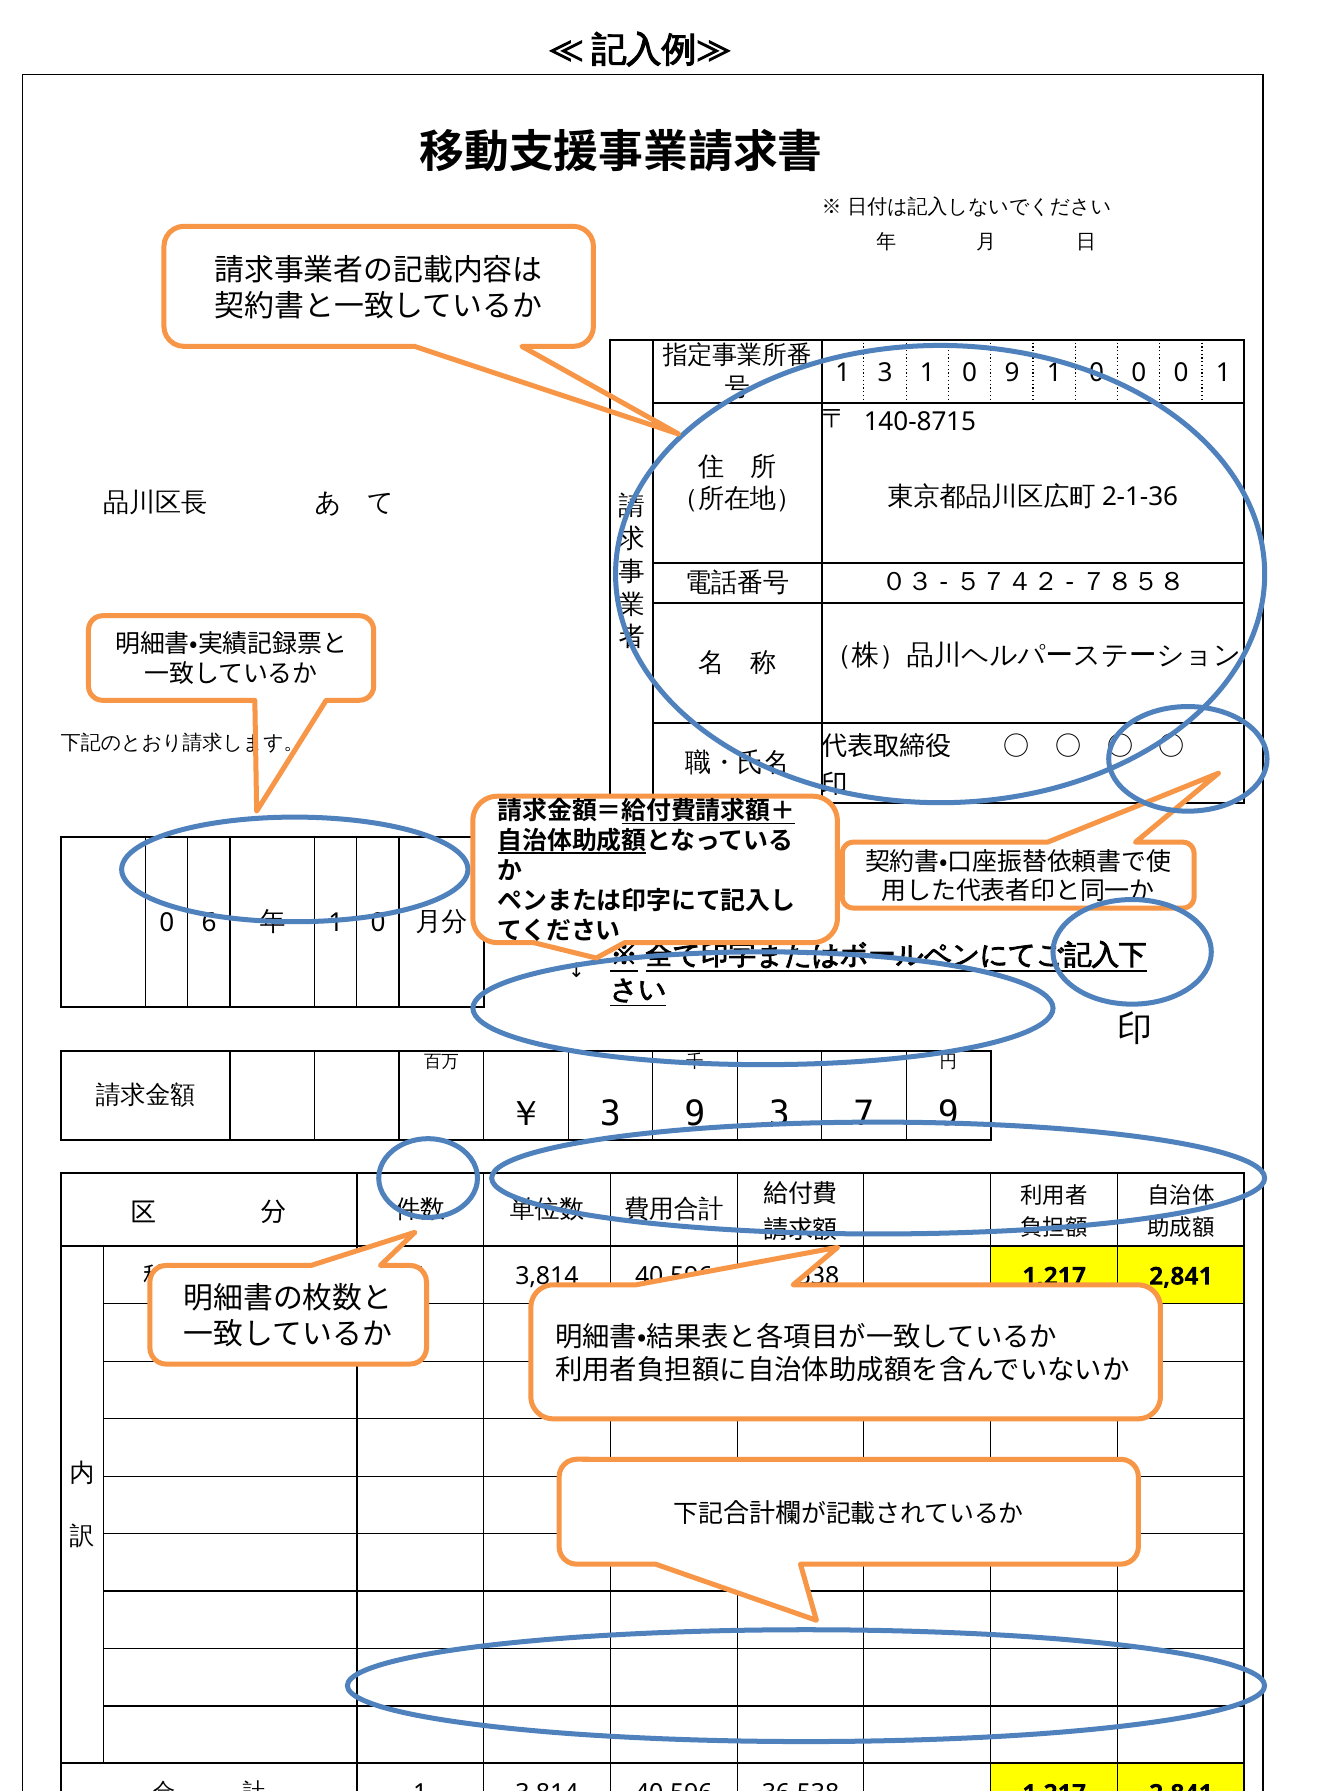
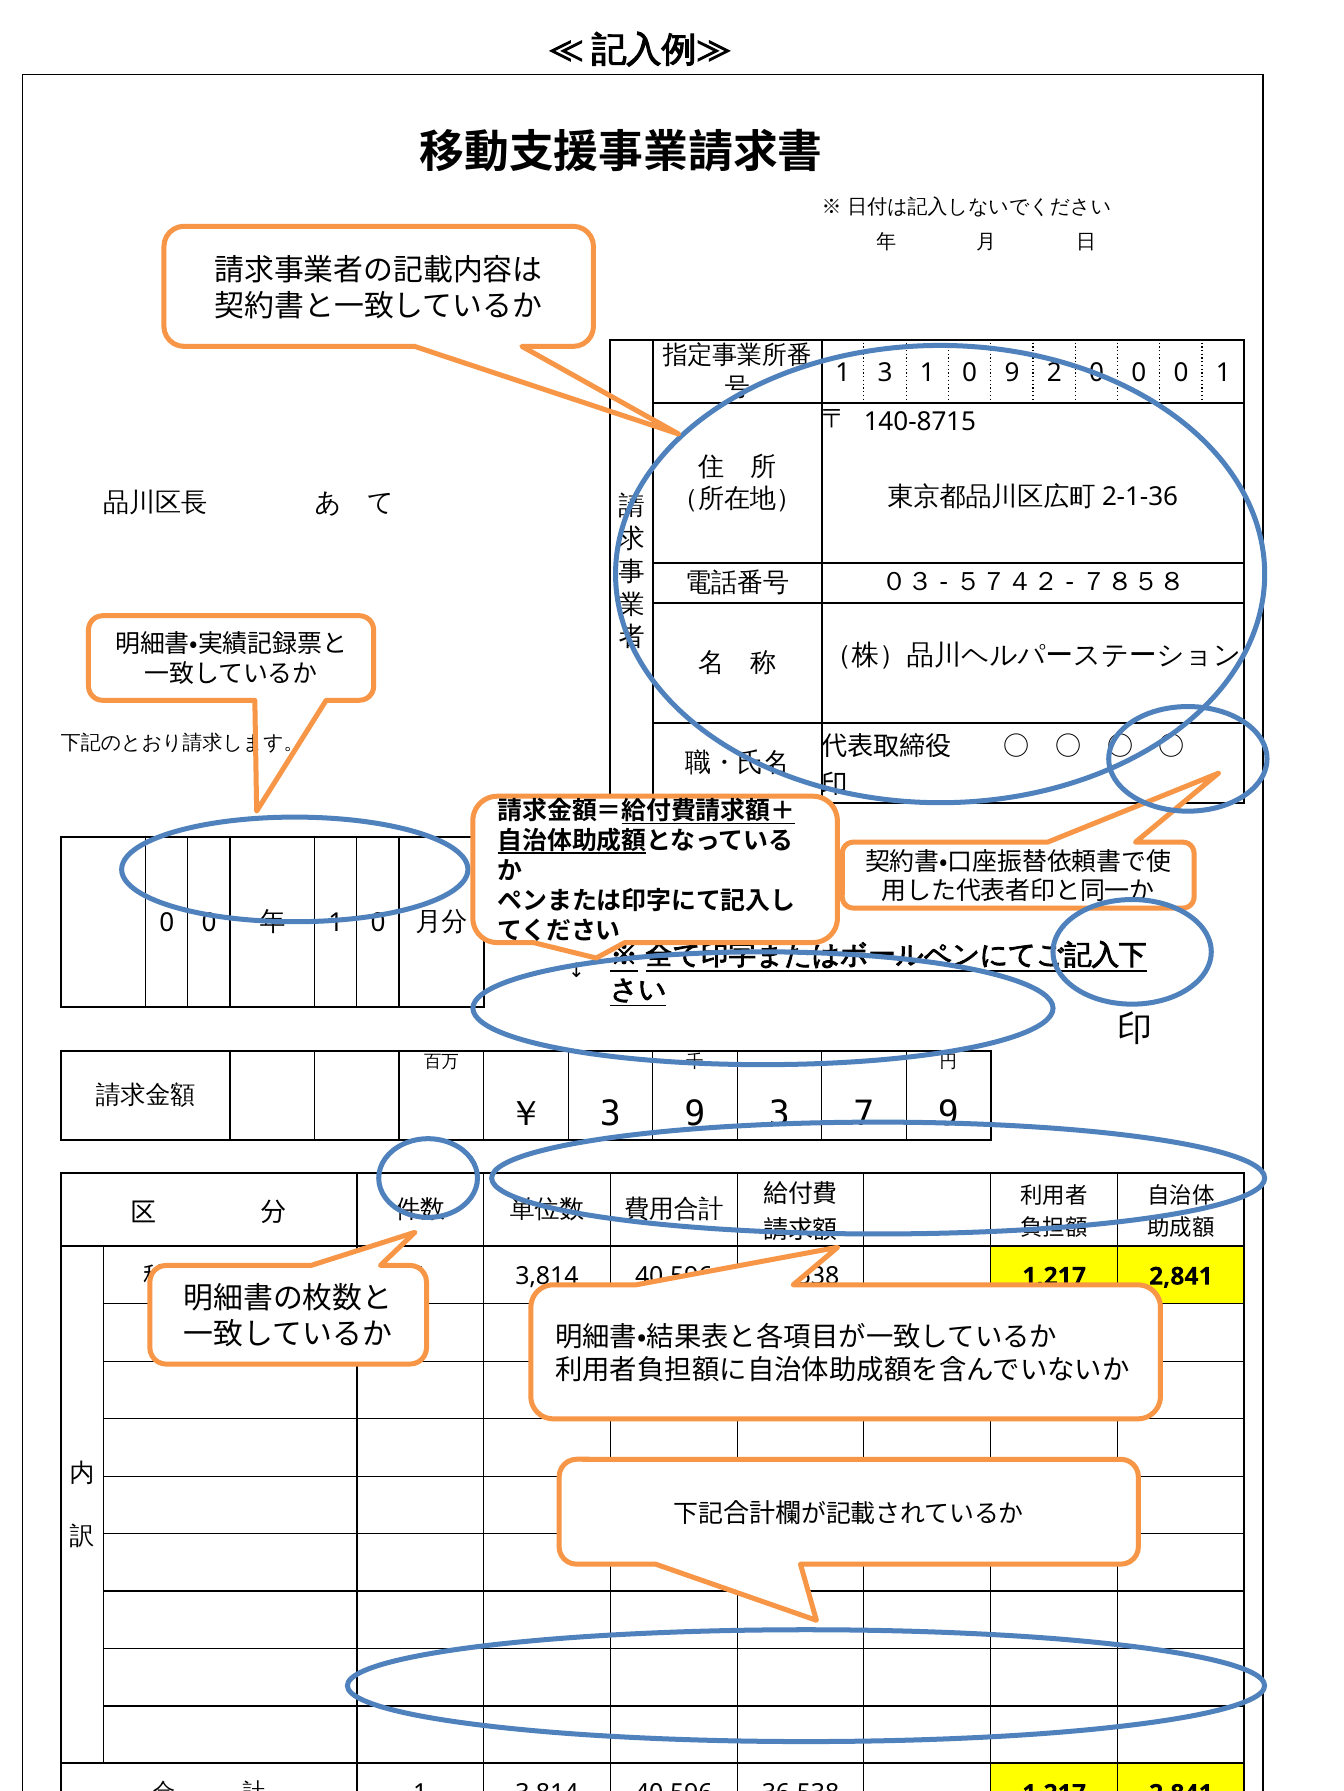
9 1: 1 -> 2 (1054, 373)
6: 6 -> 0 (209, 924)
